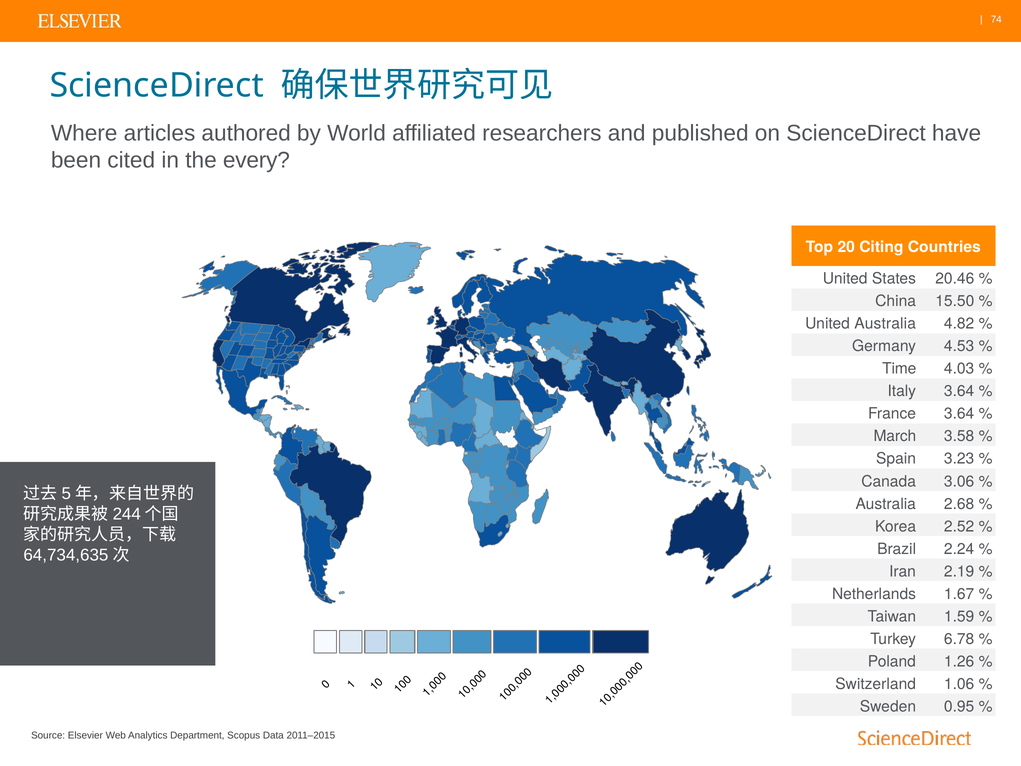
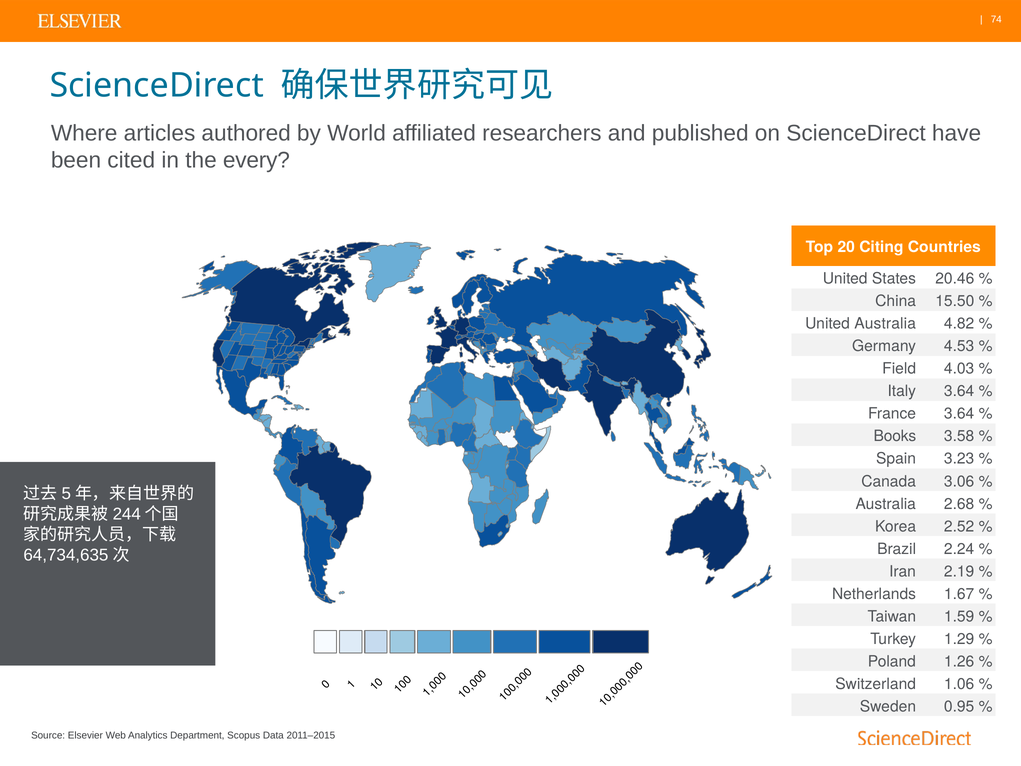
Time: Time -> Field (899, 369)
March: March -> Books (895, 436)
6.78: 6.78 -> 1.29 (959, 639)
